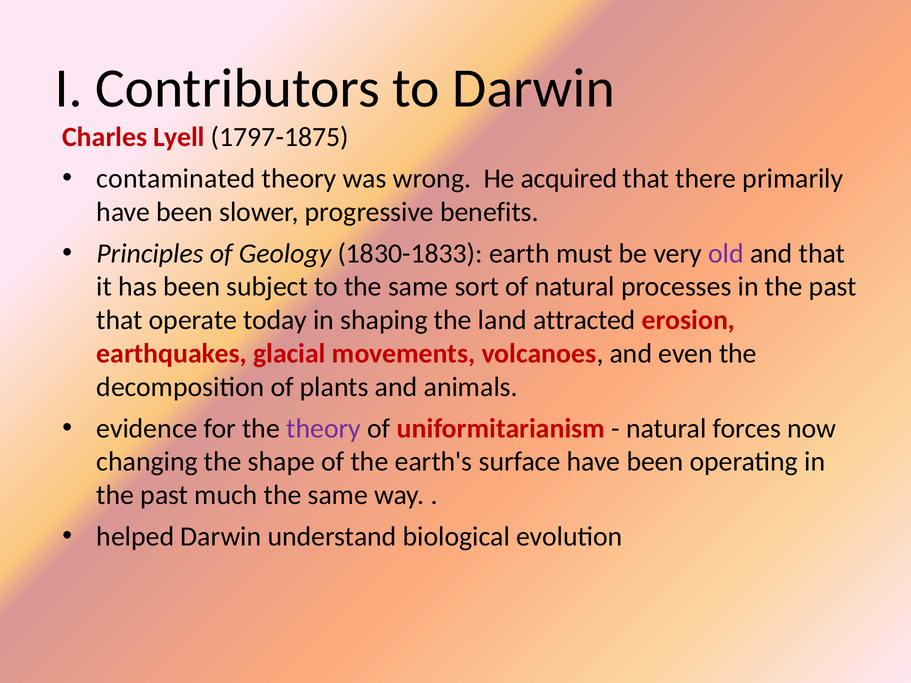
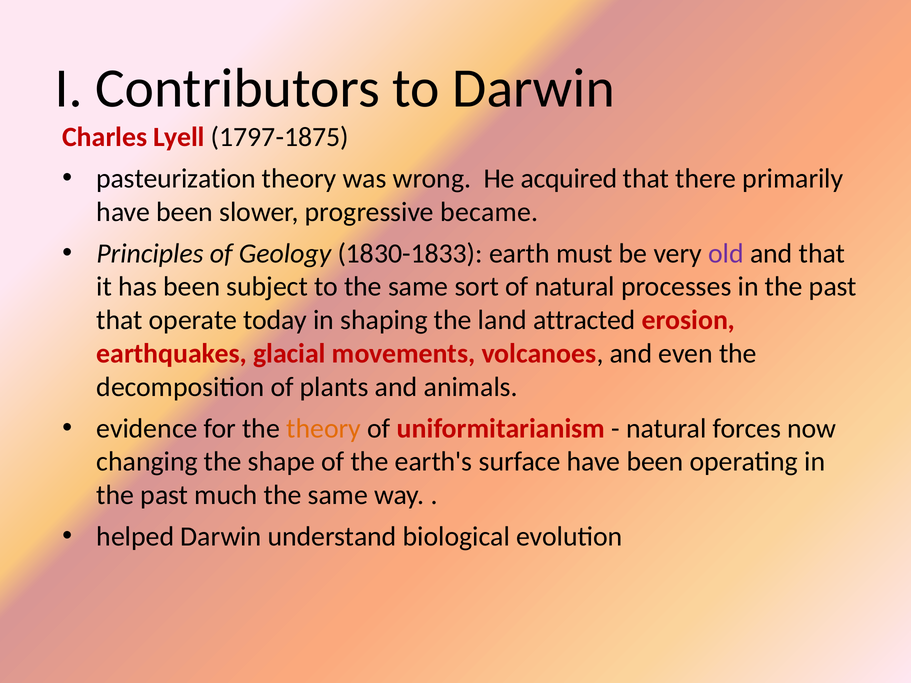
contaminated: contaminated -> pasteurization (176, 179)
benefits: benefits -> became (489, 212)
theory colour: purple -> orange (324, 429)
